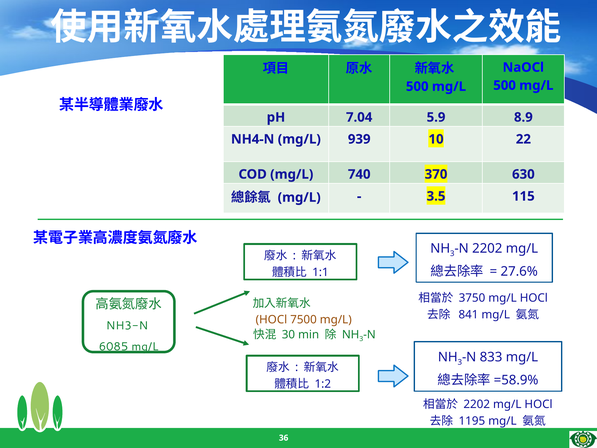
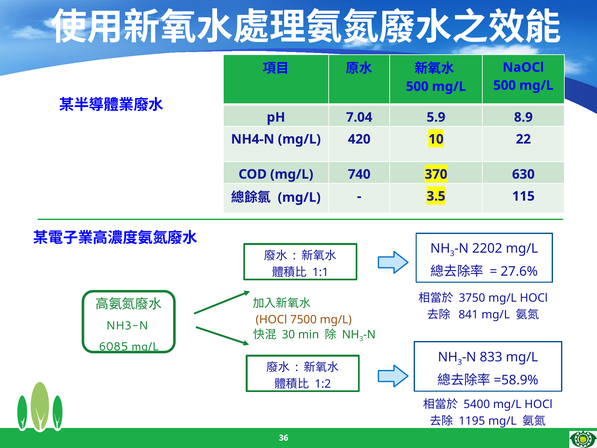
939: 939 -> 420 (359, 139)
2202: 2202 -> 5400 (477, 404)
